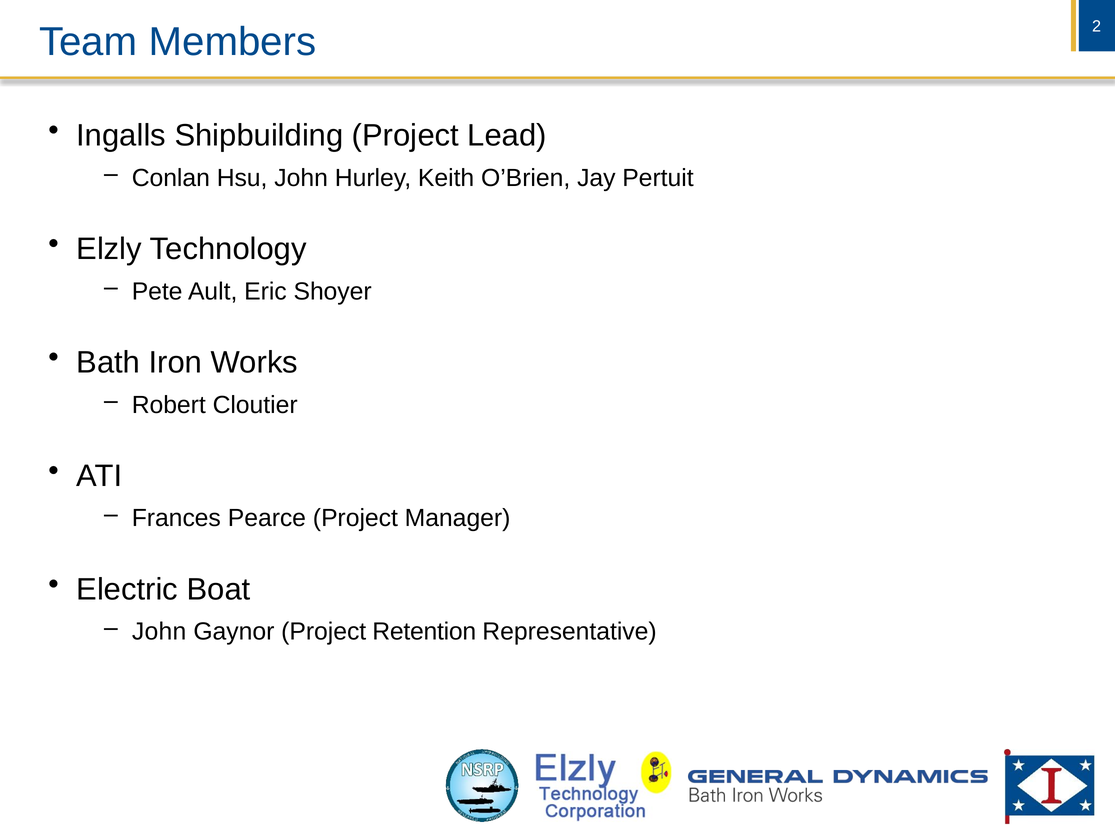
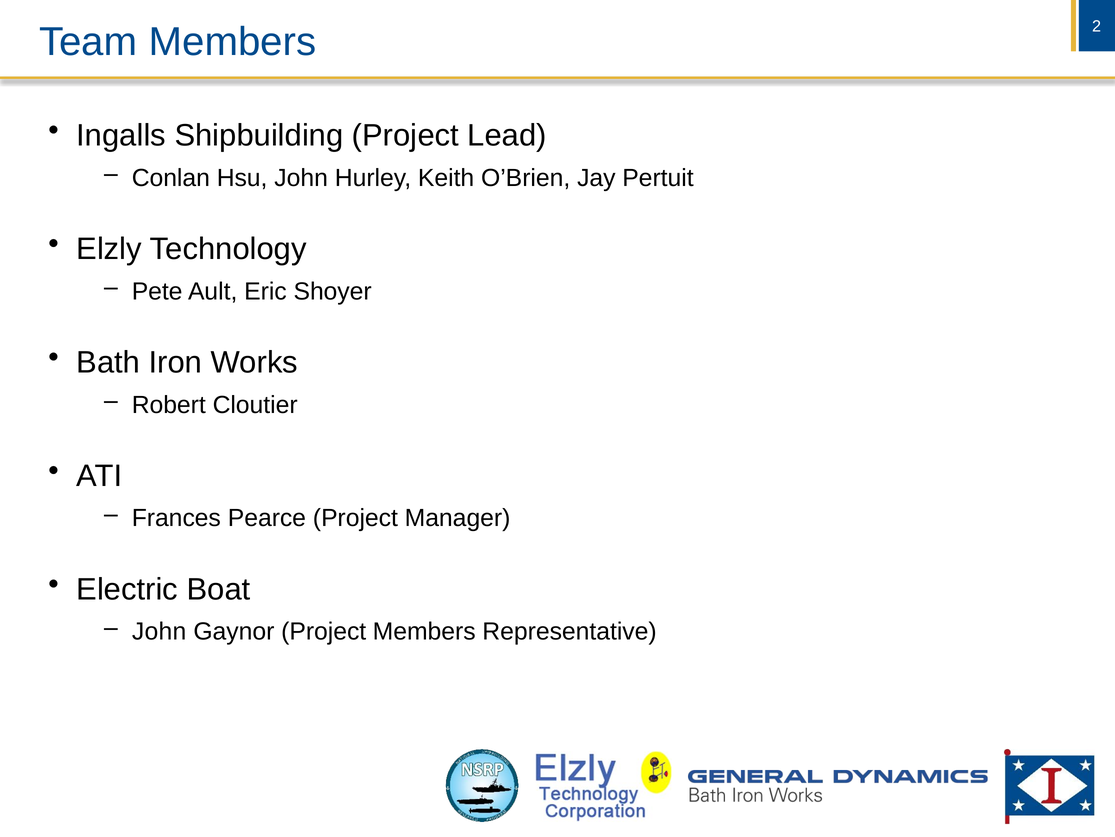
Project Retention: Retention -> Members (424, 631)
